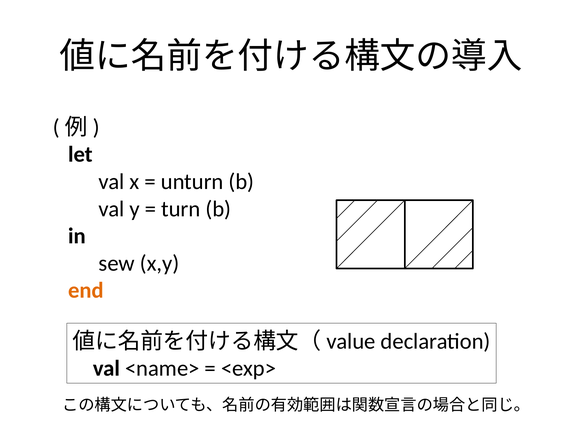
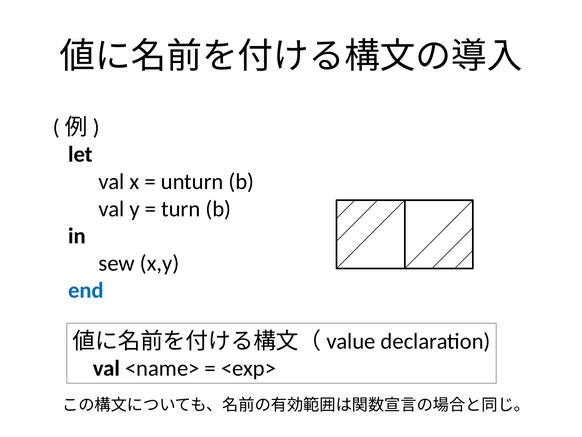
end colour: orange -> blue (86, 290)
